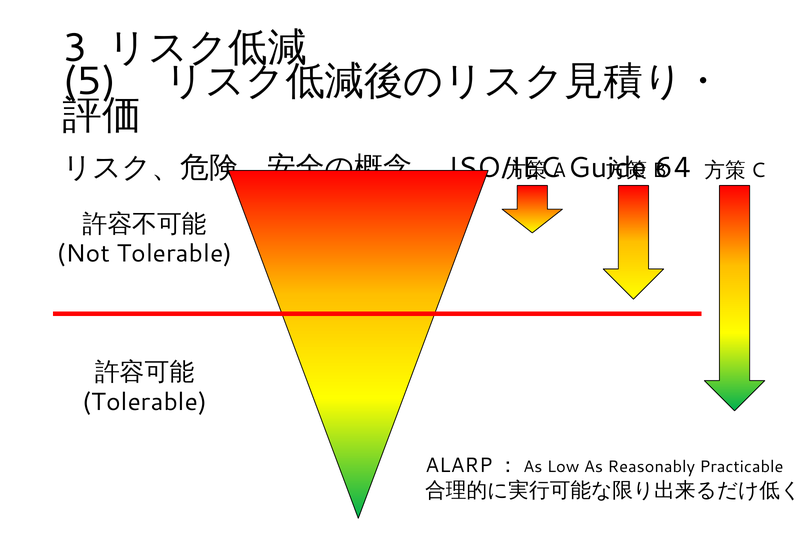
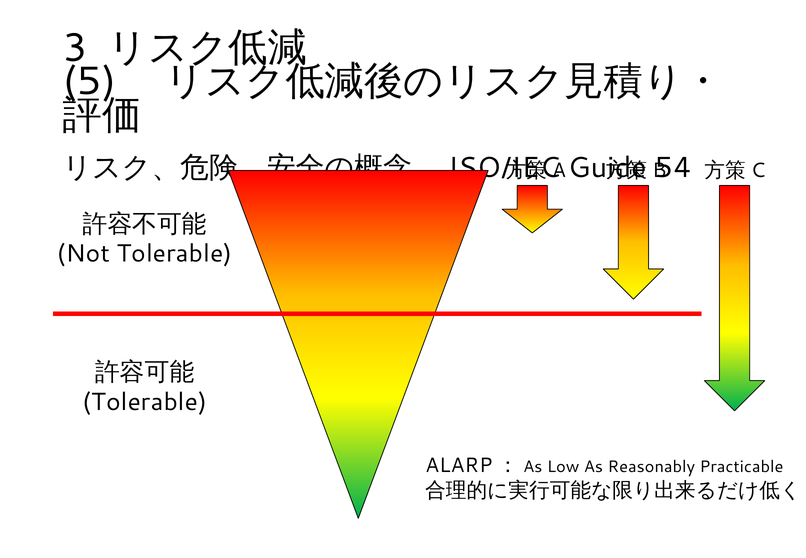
64: 64 -> 54 (673, 168)
